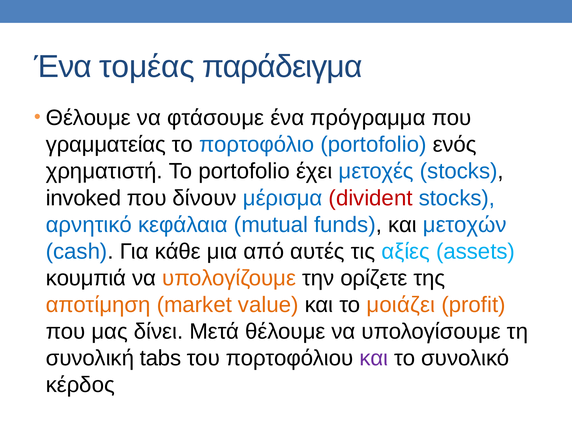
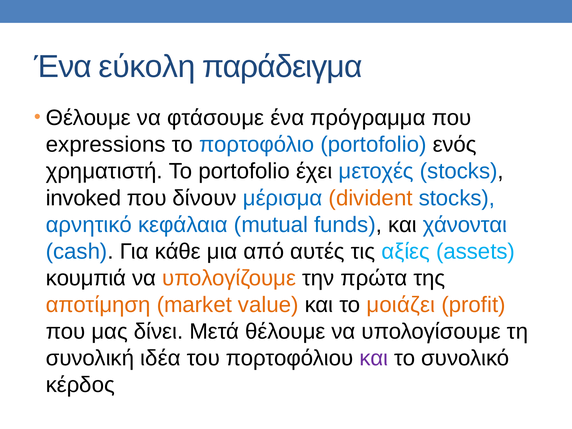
τομέας: τομέας -> εύκολη (147, 67)
γραμματείας: γραμματείας -> expressions (106, 145)
divident colour: red -> orange (371, 198)
μετοχών: μετοχών -> χάνονται (465, 225)
ορίζετε: ορίζετε -> πρώτα (374, 278)
tabs: tabs -> ιδέα (160, 358)
